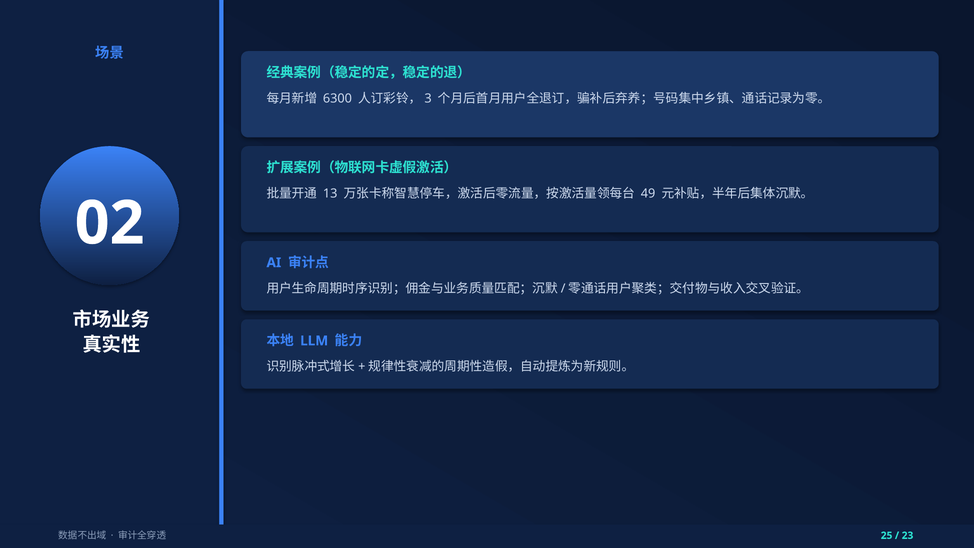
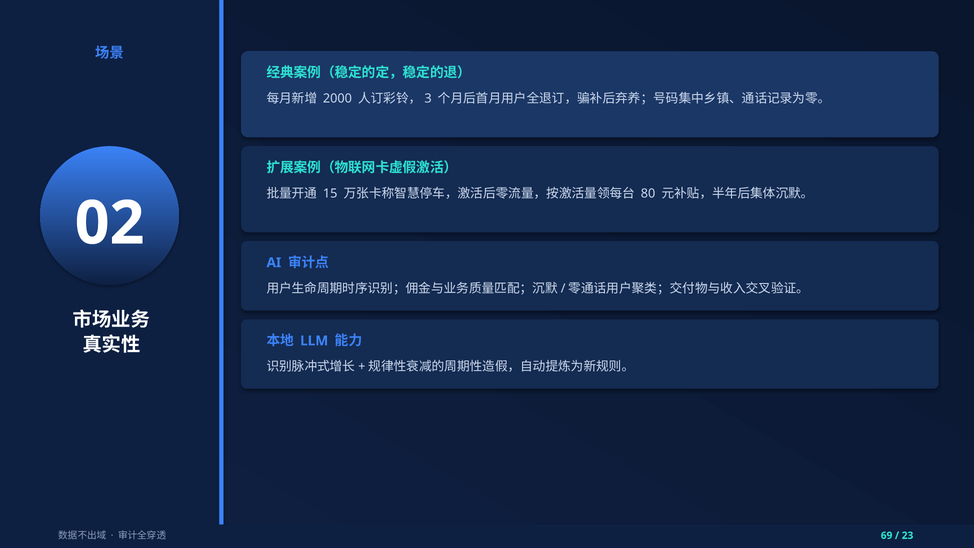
6300: 6300 -> 2000 (337, 99)
13: 13 -> 15 (330, 194)
49: 49 -> 80 (648, 194)
25: 25 -> 69 (887, 535)
